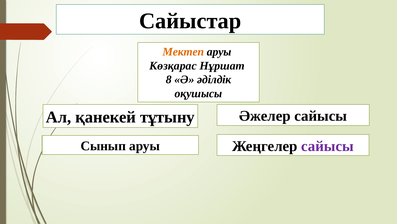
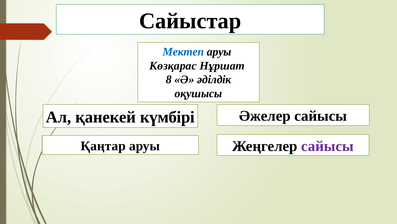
Мектеп colour: orange -> blue (183, 52)
тұтыну: тұтыну -> күмбірі (167, 117)
Сынып: Сынып -> Қаңтар (103, 146)
